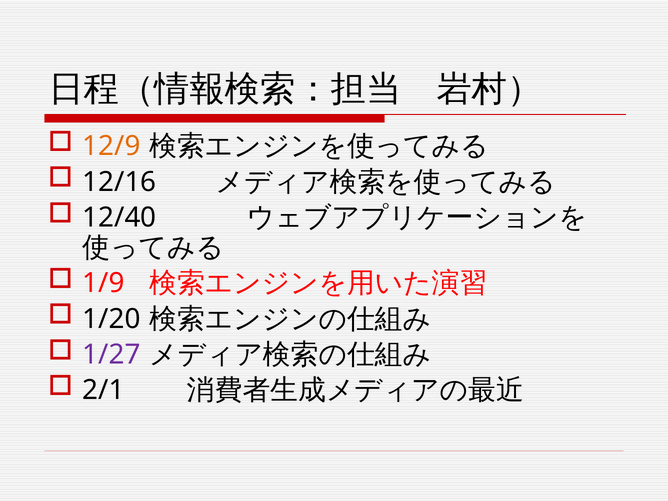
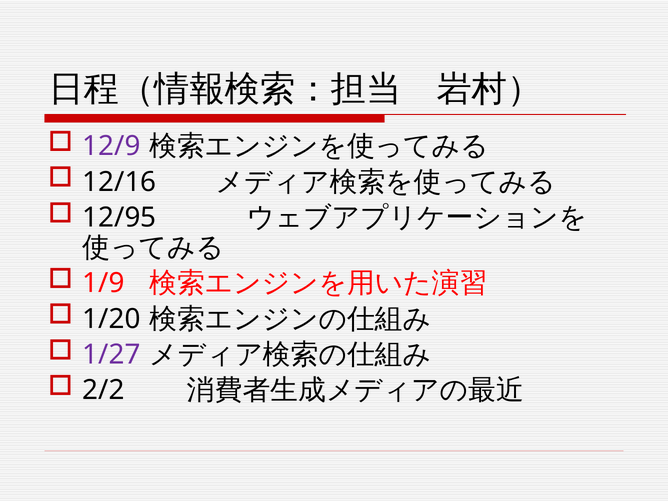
12/9 colour: orange -> purple (111, 146)
12/40: 12/40 -> 12/95 (119, 217)
2/1: 2/1 -> 2/2 (103, 390)
